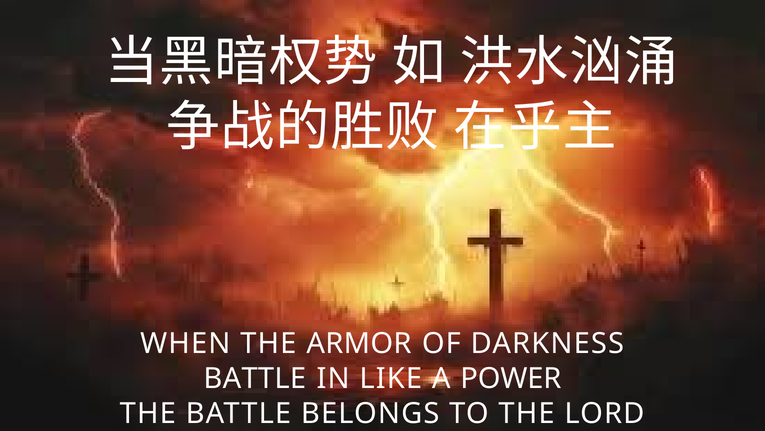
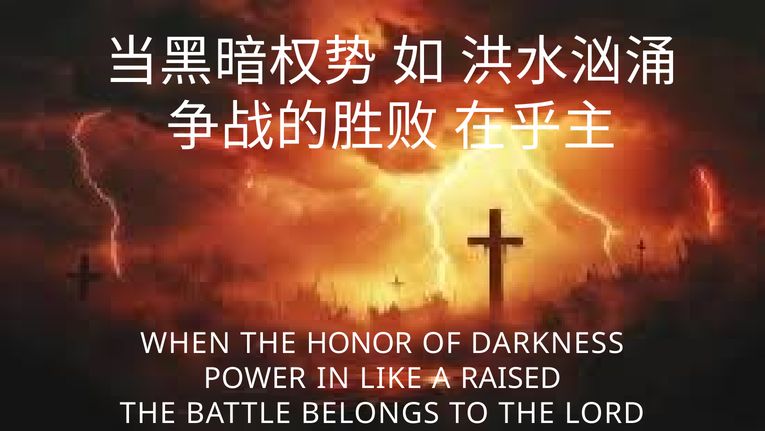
ARMOR: ARMOR -> HONOR (359, 343)
BATTLE: BATTLE -> POWER (255, 378)
POWER: POWER -> RAISED (511, 378)
